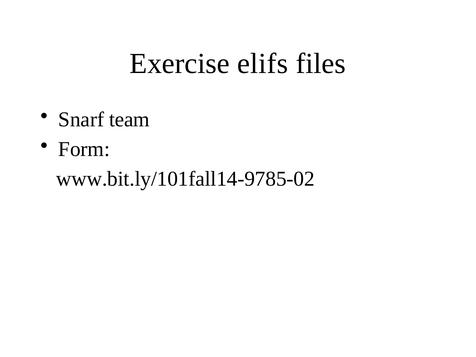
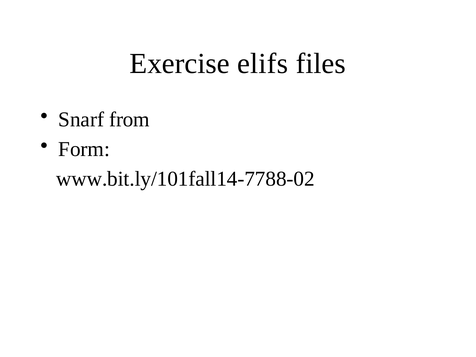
team: team -> from (129, 120)
www.bit.ly/101fall14-9785-02: www.bit.ly/101fall14-9785-02 -> www.bit.ly/101fall14-7788-02 (186, 179)
